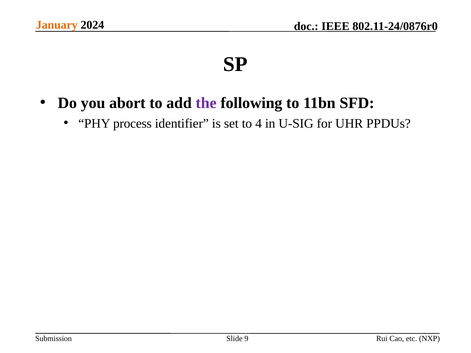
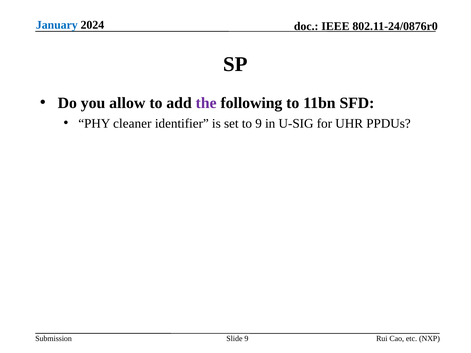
January colour: orange -> blue (57, 25)
abort: abort -> allow (127, 103)
process: process -> cleaner (132, 123)
to 4: 4 -> 9 (259, 123)
